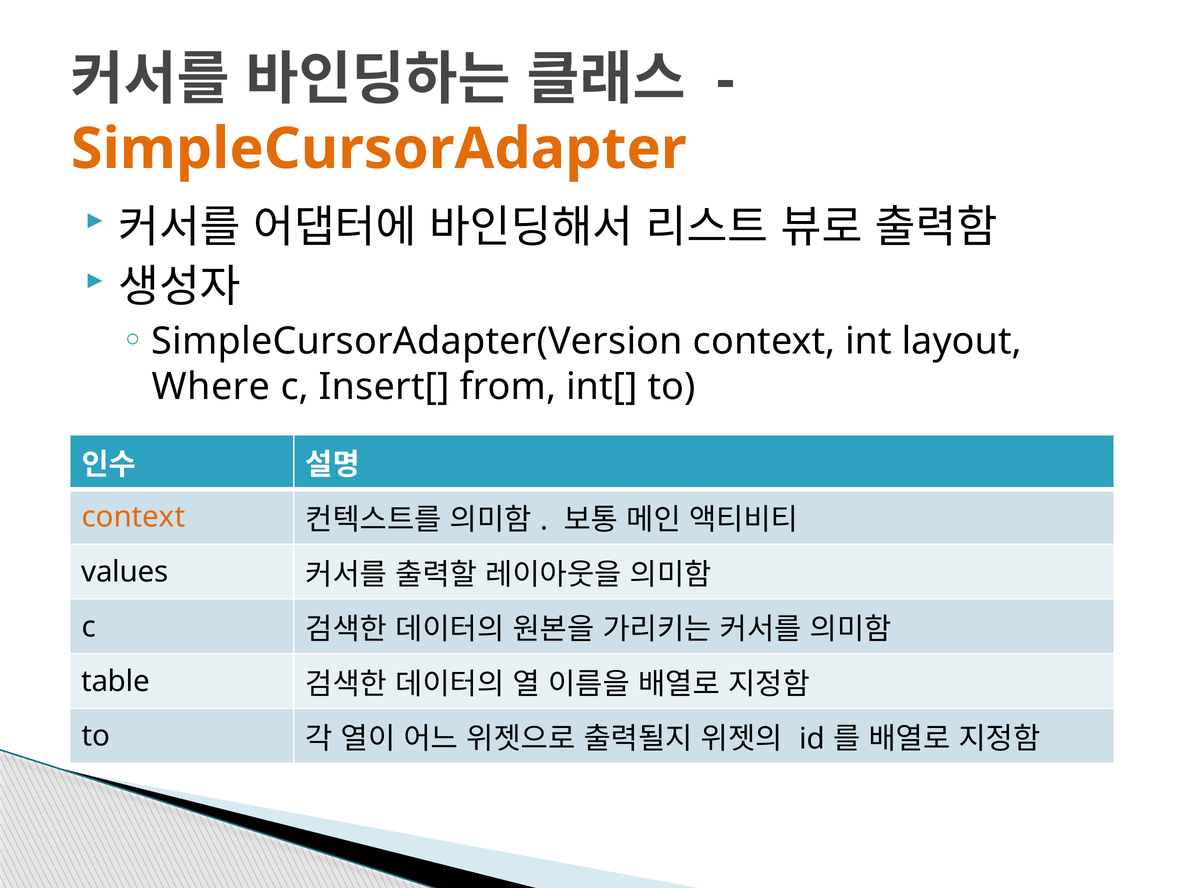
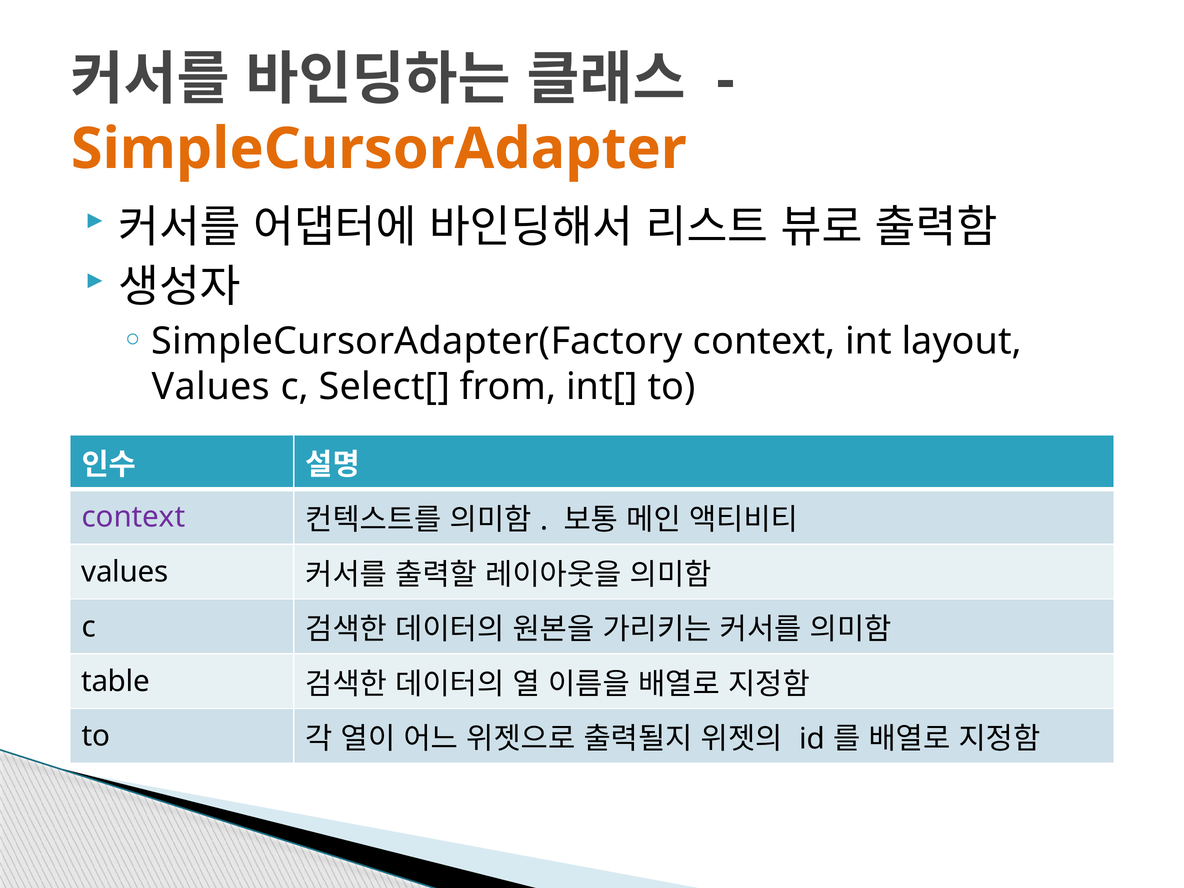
SimpleCursorAdapter(Version: SimpleCursorAdapter(Version -> SimpleCursorAdapter(Factory (417, 342)
Where: Where -> Values (211, 387)
Insert[: Insert[ -> Select[ (384, 387)
context colour: orange -> purple (133, 517)
